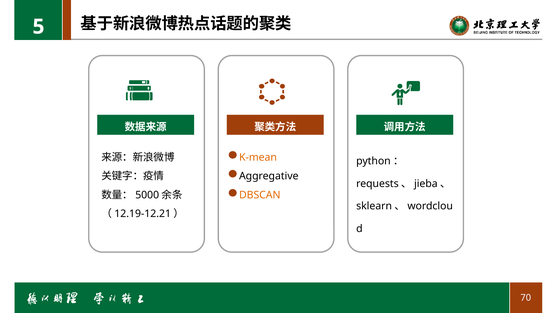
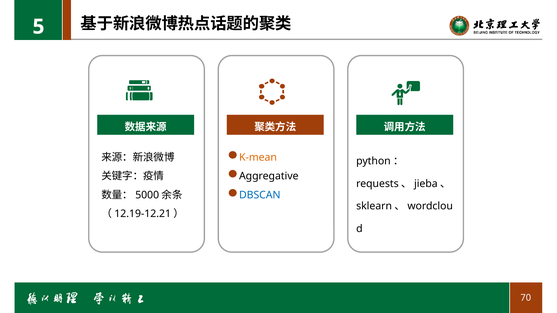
DBSCAN colour: orange -> blue (260, 195)
